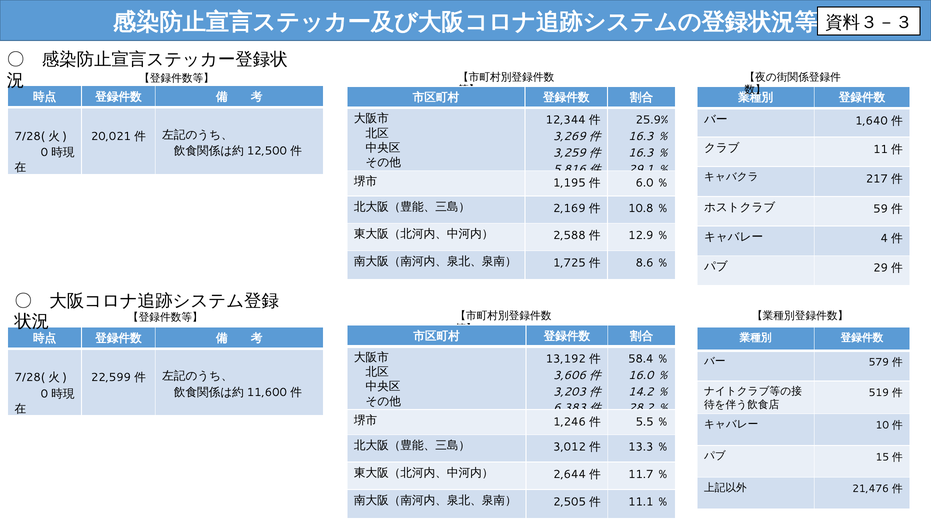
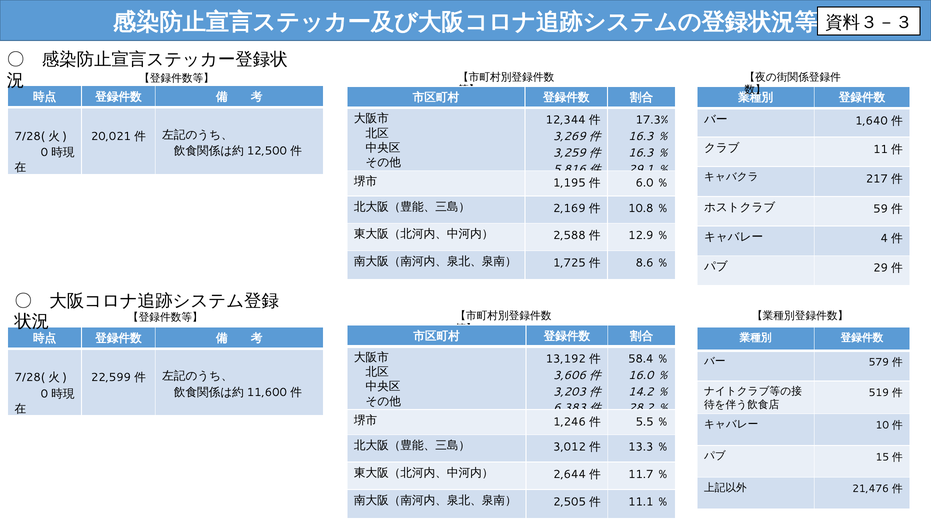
25.9%: 25.9% -> 17.3% (652, 120)
